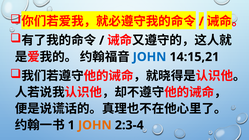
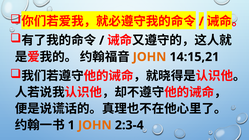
JOHN colour: blue -> orange (150, 57)
